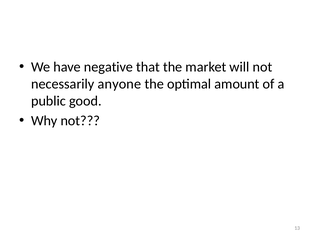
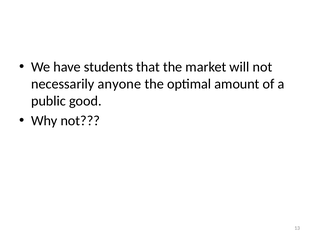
negative: negative -> students (109, 67)
